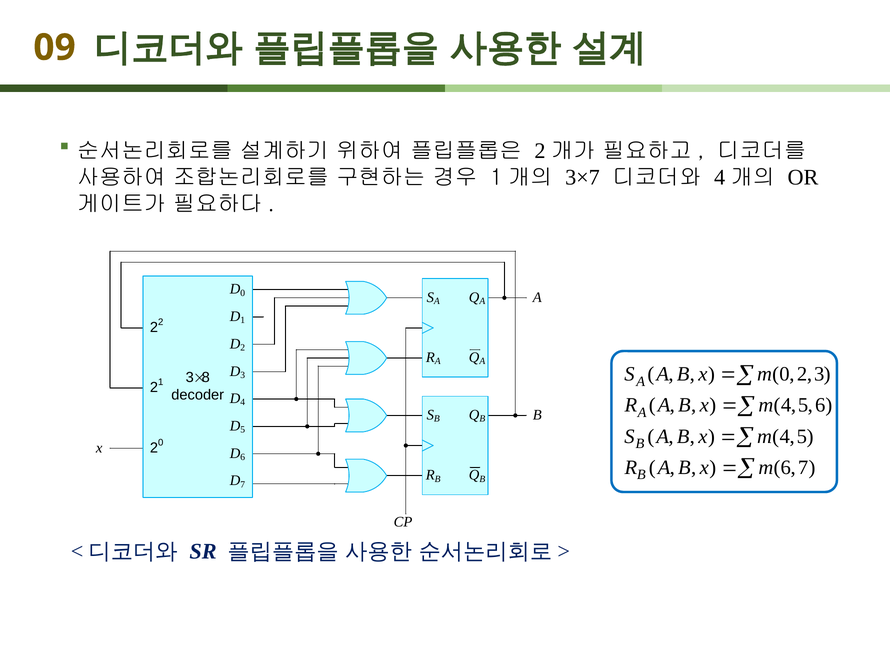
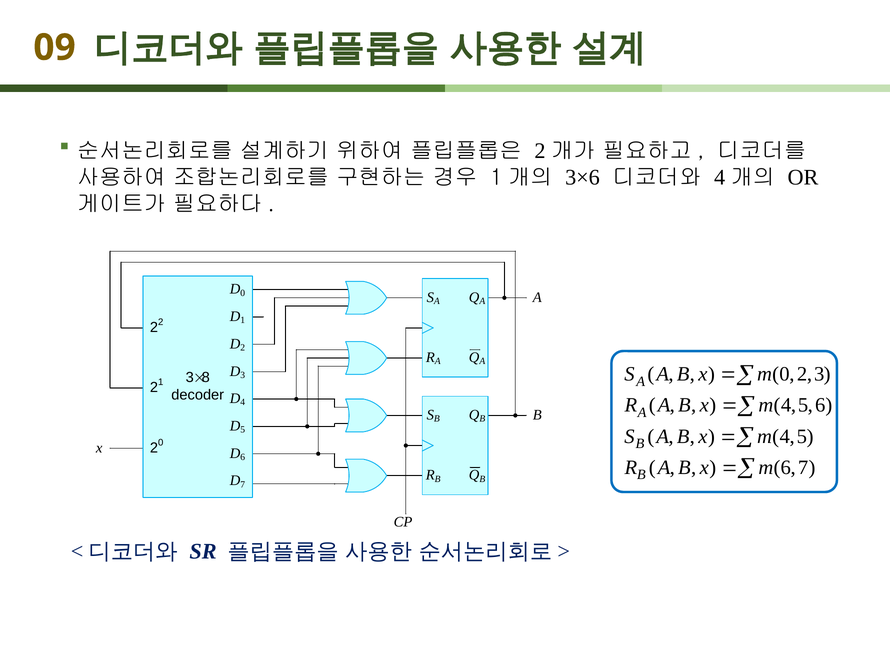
3×7: 3×7 -> 3×6 (583, 178)
